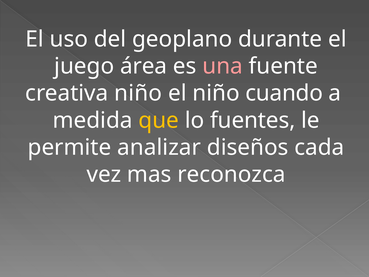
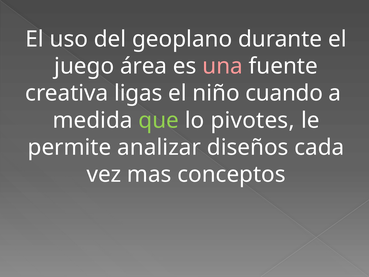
creativa niño: niño -> ligas (138, 93)
que colour: yellow -> light green (159, 120)
fuentes: fuentes -> pivotes (253, 120)
reconozca: reconozca -> conceptos (231, 174)
